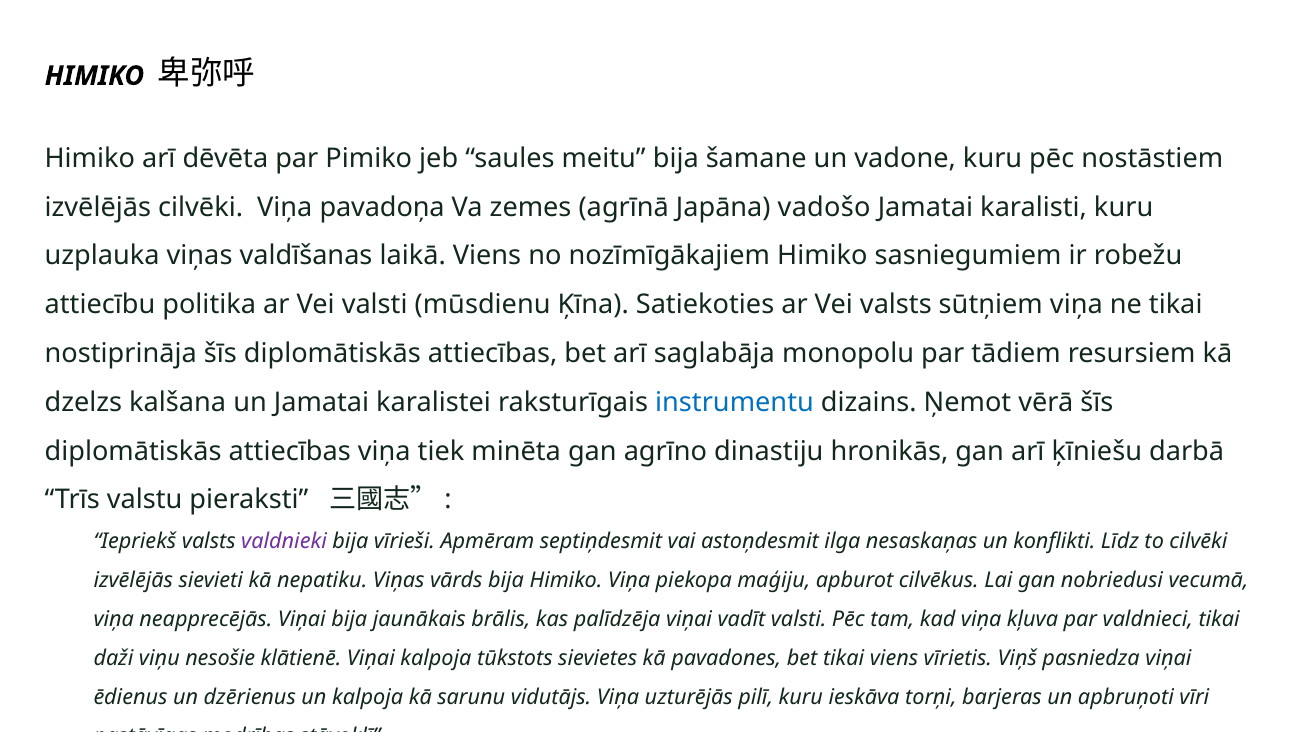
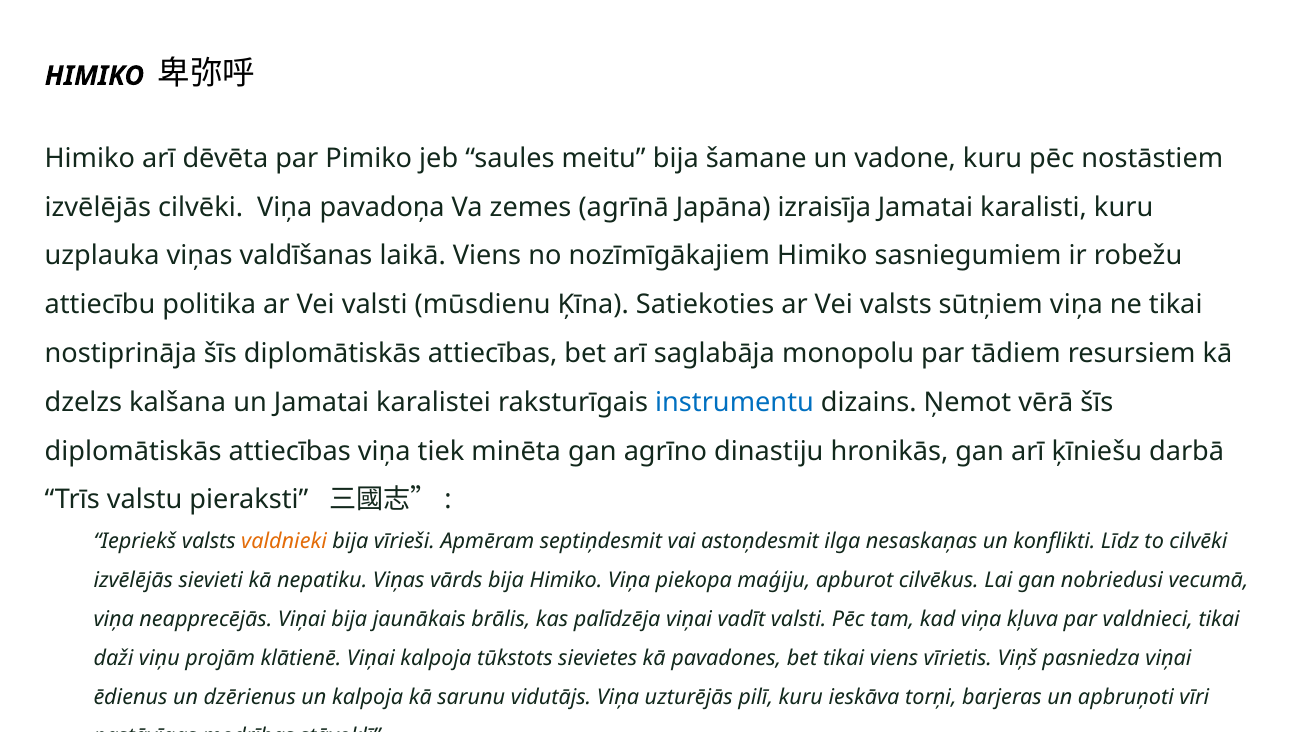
vadošo: vadošo -> izraisīja (824, 207)
valdnieki colour: purple -> orange (284, 542)
nesošie: nesošie -> projām (220, 659)
